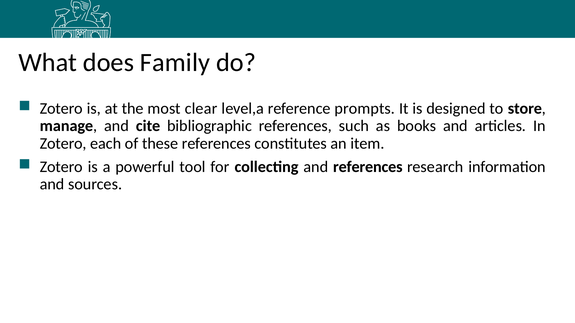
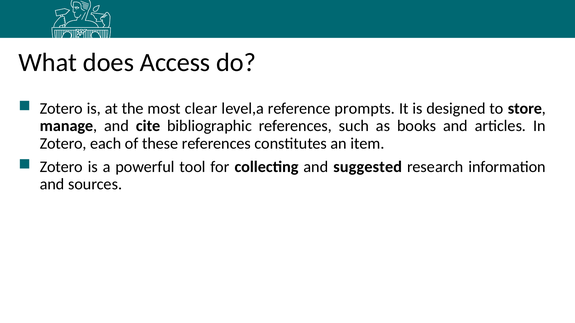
Family: Family -> Access (175, 63)
and references: references -> suggested (368, 167)
